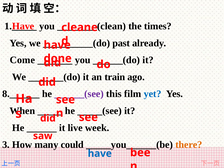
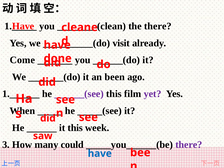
the times: times -> there (158, 26)
past: past -> visit (121, 43)
train: train -> been (115, 77)
8.______: 8.______ -> 1.______ (21, 94)
yet colour: blue -> purple (153, 94)
it live: live -> this (75, 128)
there colour: orange -> purple (189, 145)
